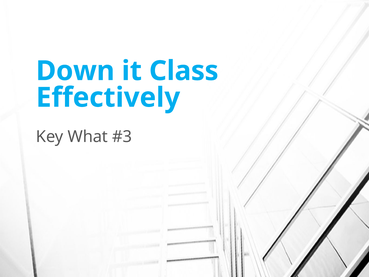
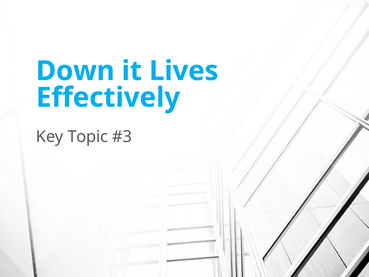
Class: Class -> Lives (184, 71)
What: What -> Topic (88, 137)
